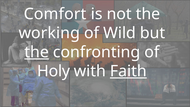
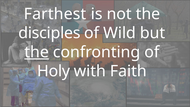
Comfort: Comfort -> Farthest (55, 14)
working: working -> disciples (49, 33)
Faith underline: present -> none (128, 71)
